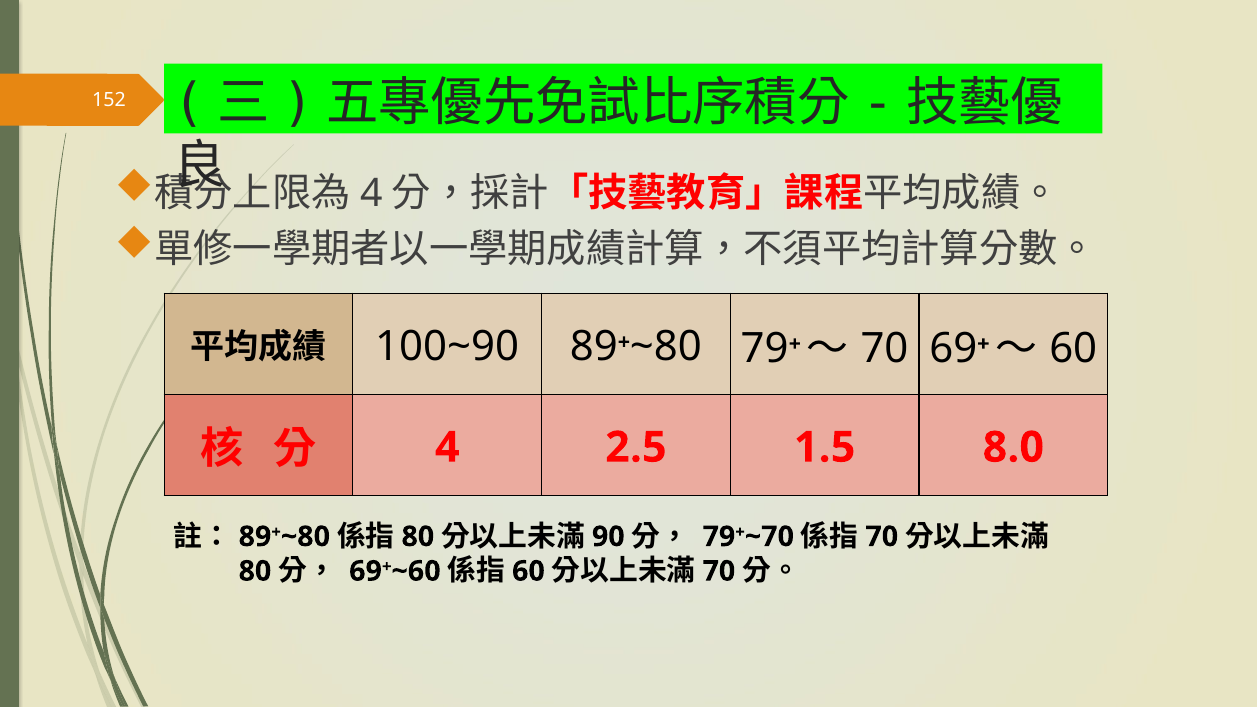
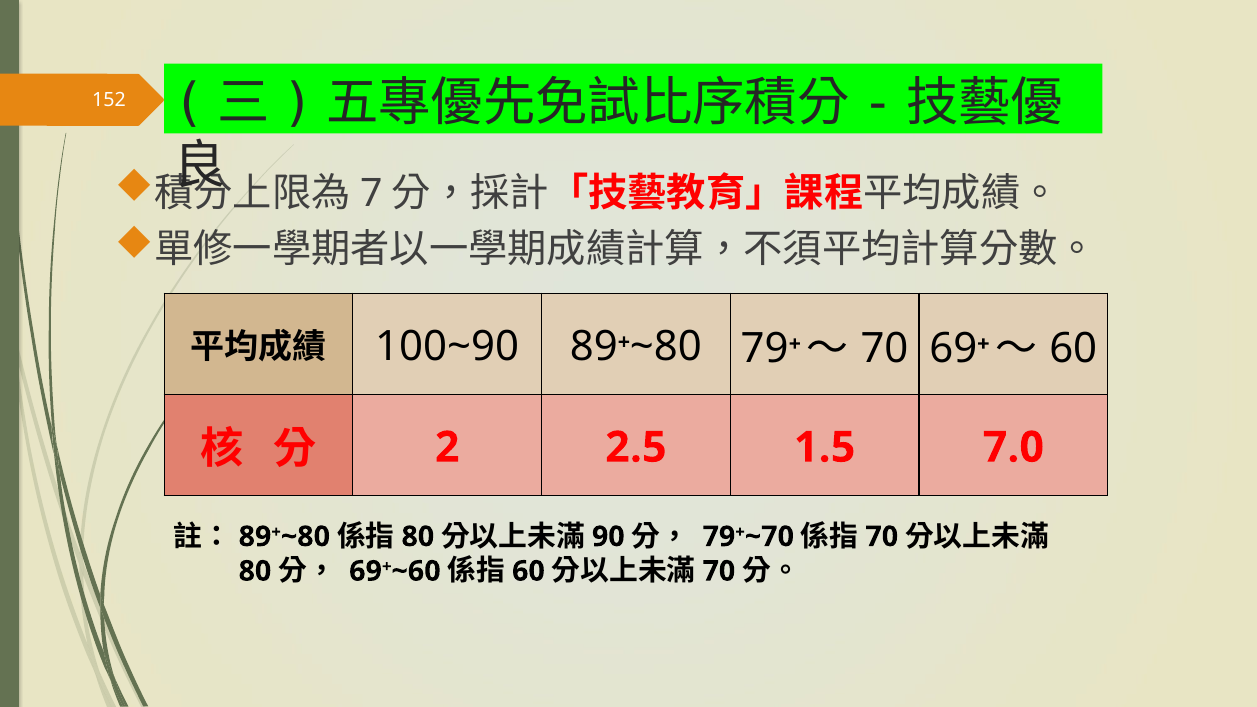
4: 4 -> 7 (371, 193)
4: 4 -> 2 (447, 447)
8.0: 8.0 -> 7.0 (1013, 447)
